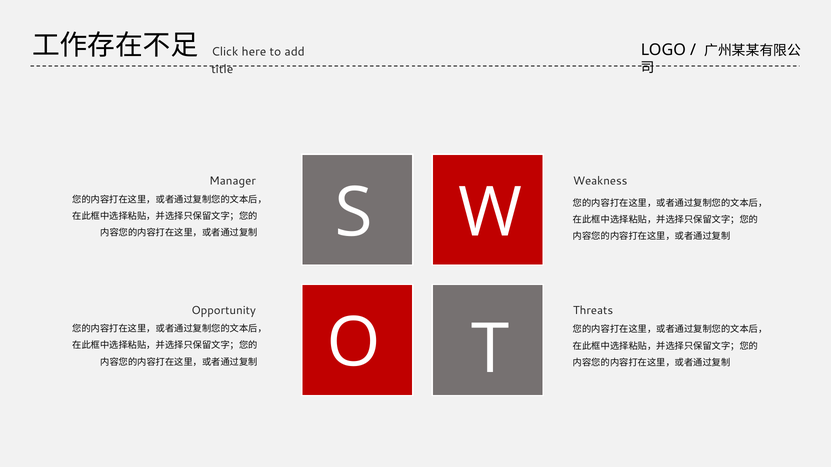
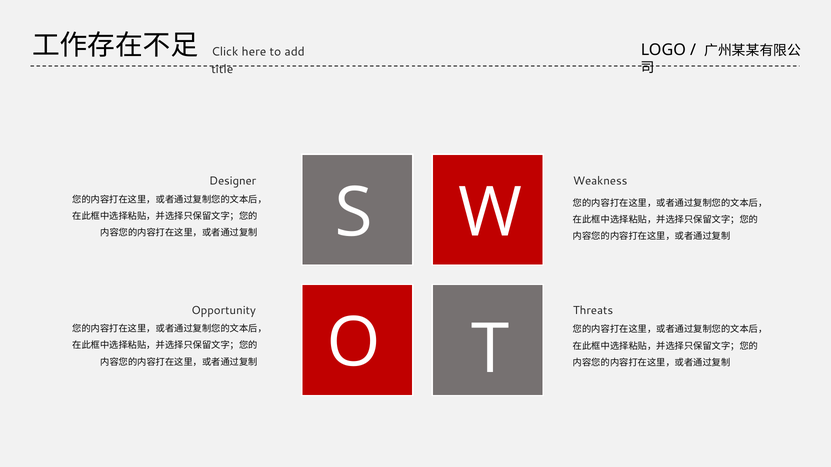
Manager: Manager -> Designer (233, 181)
